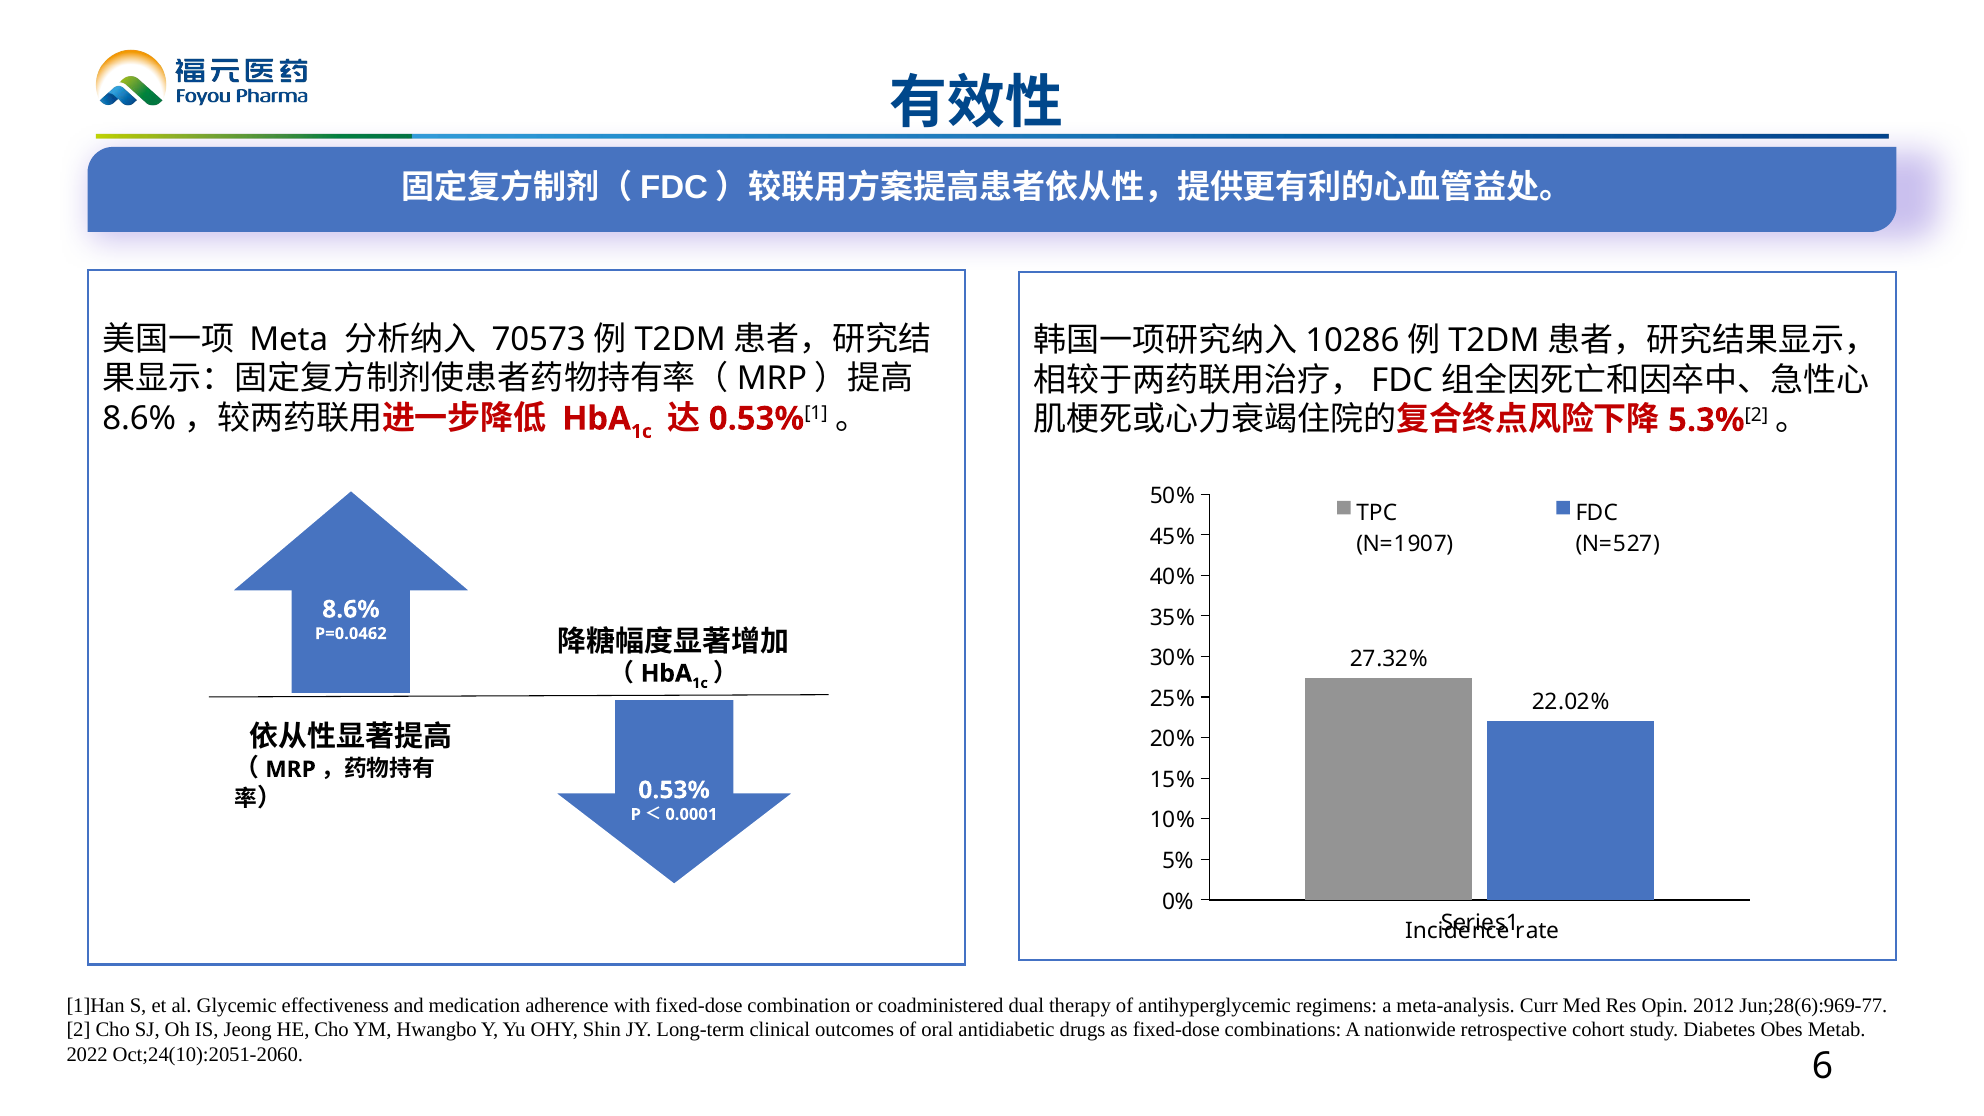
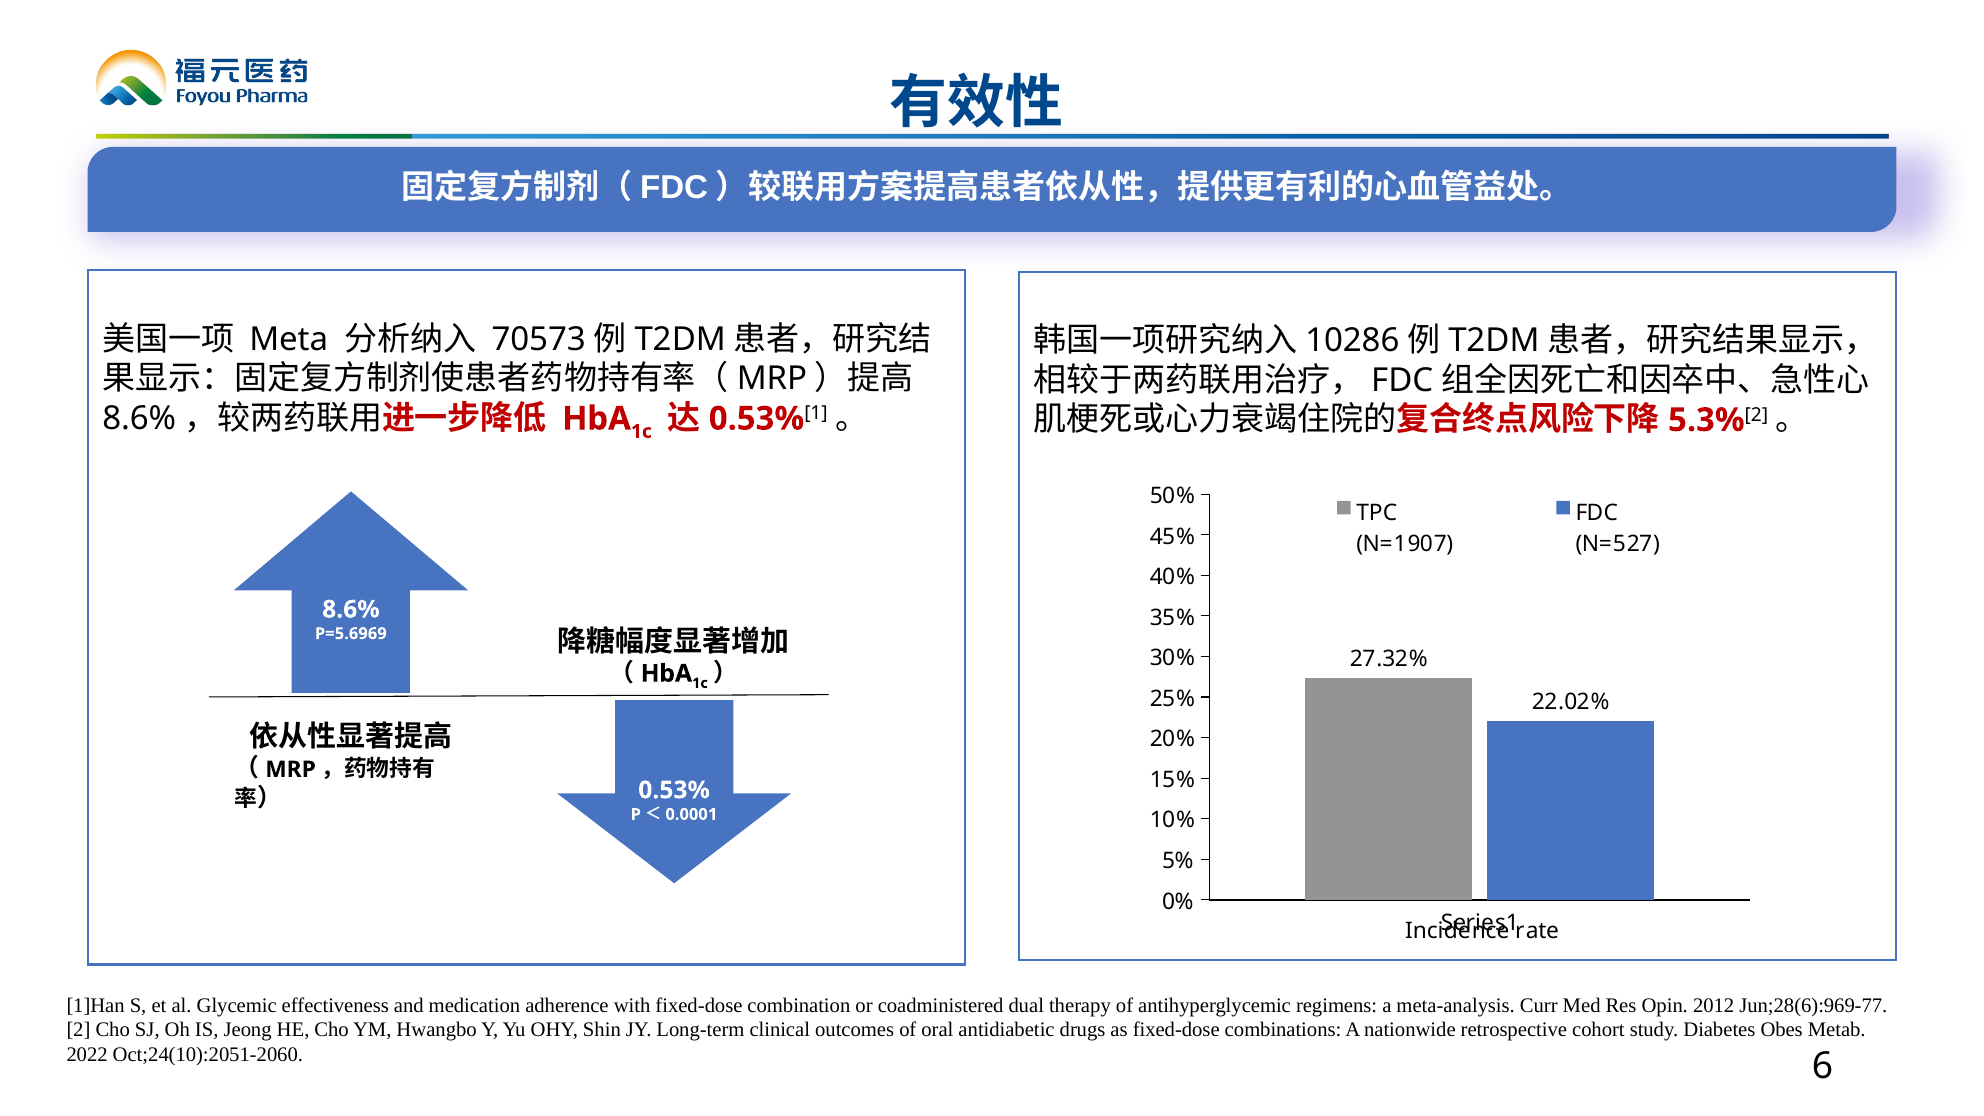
P=0.0462: P=0.0462 -> P=5.6969 (351, 634)
